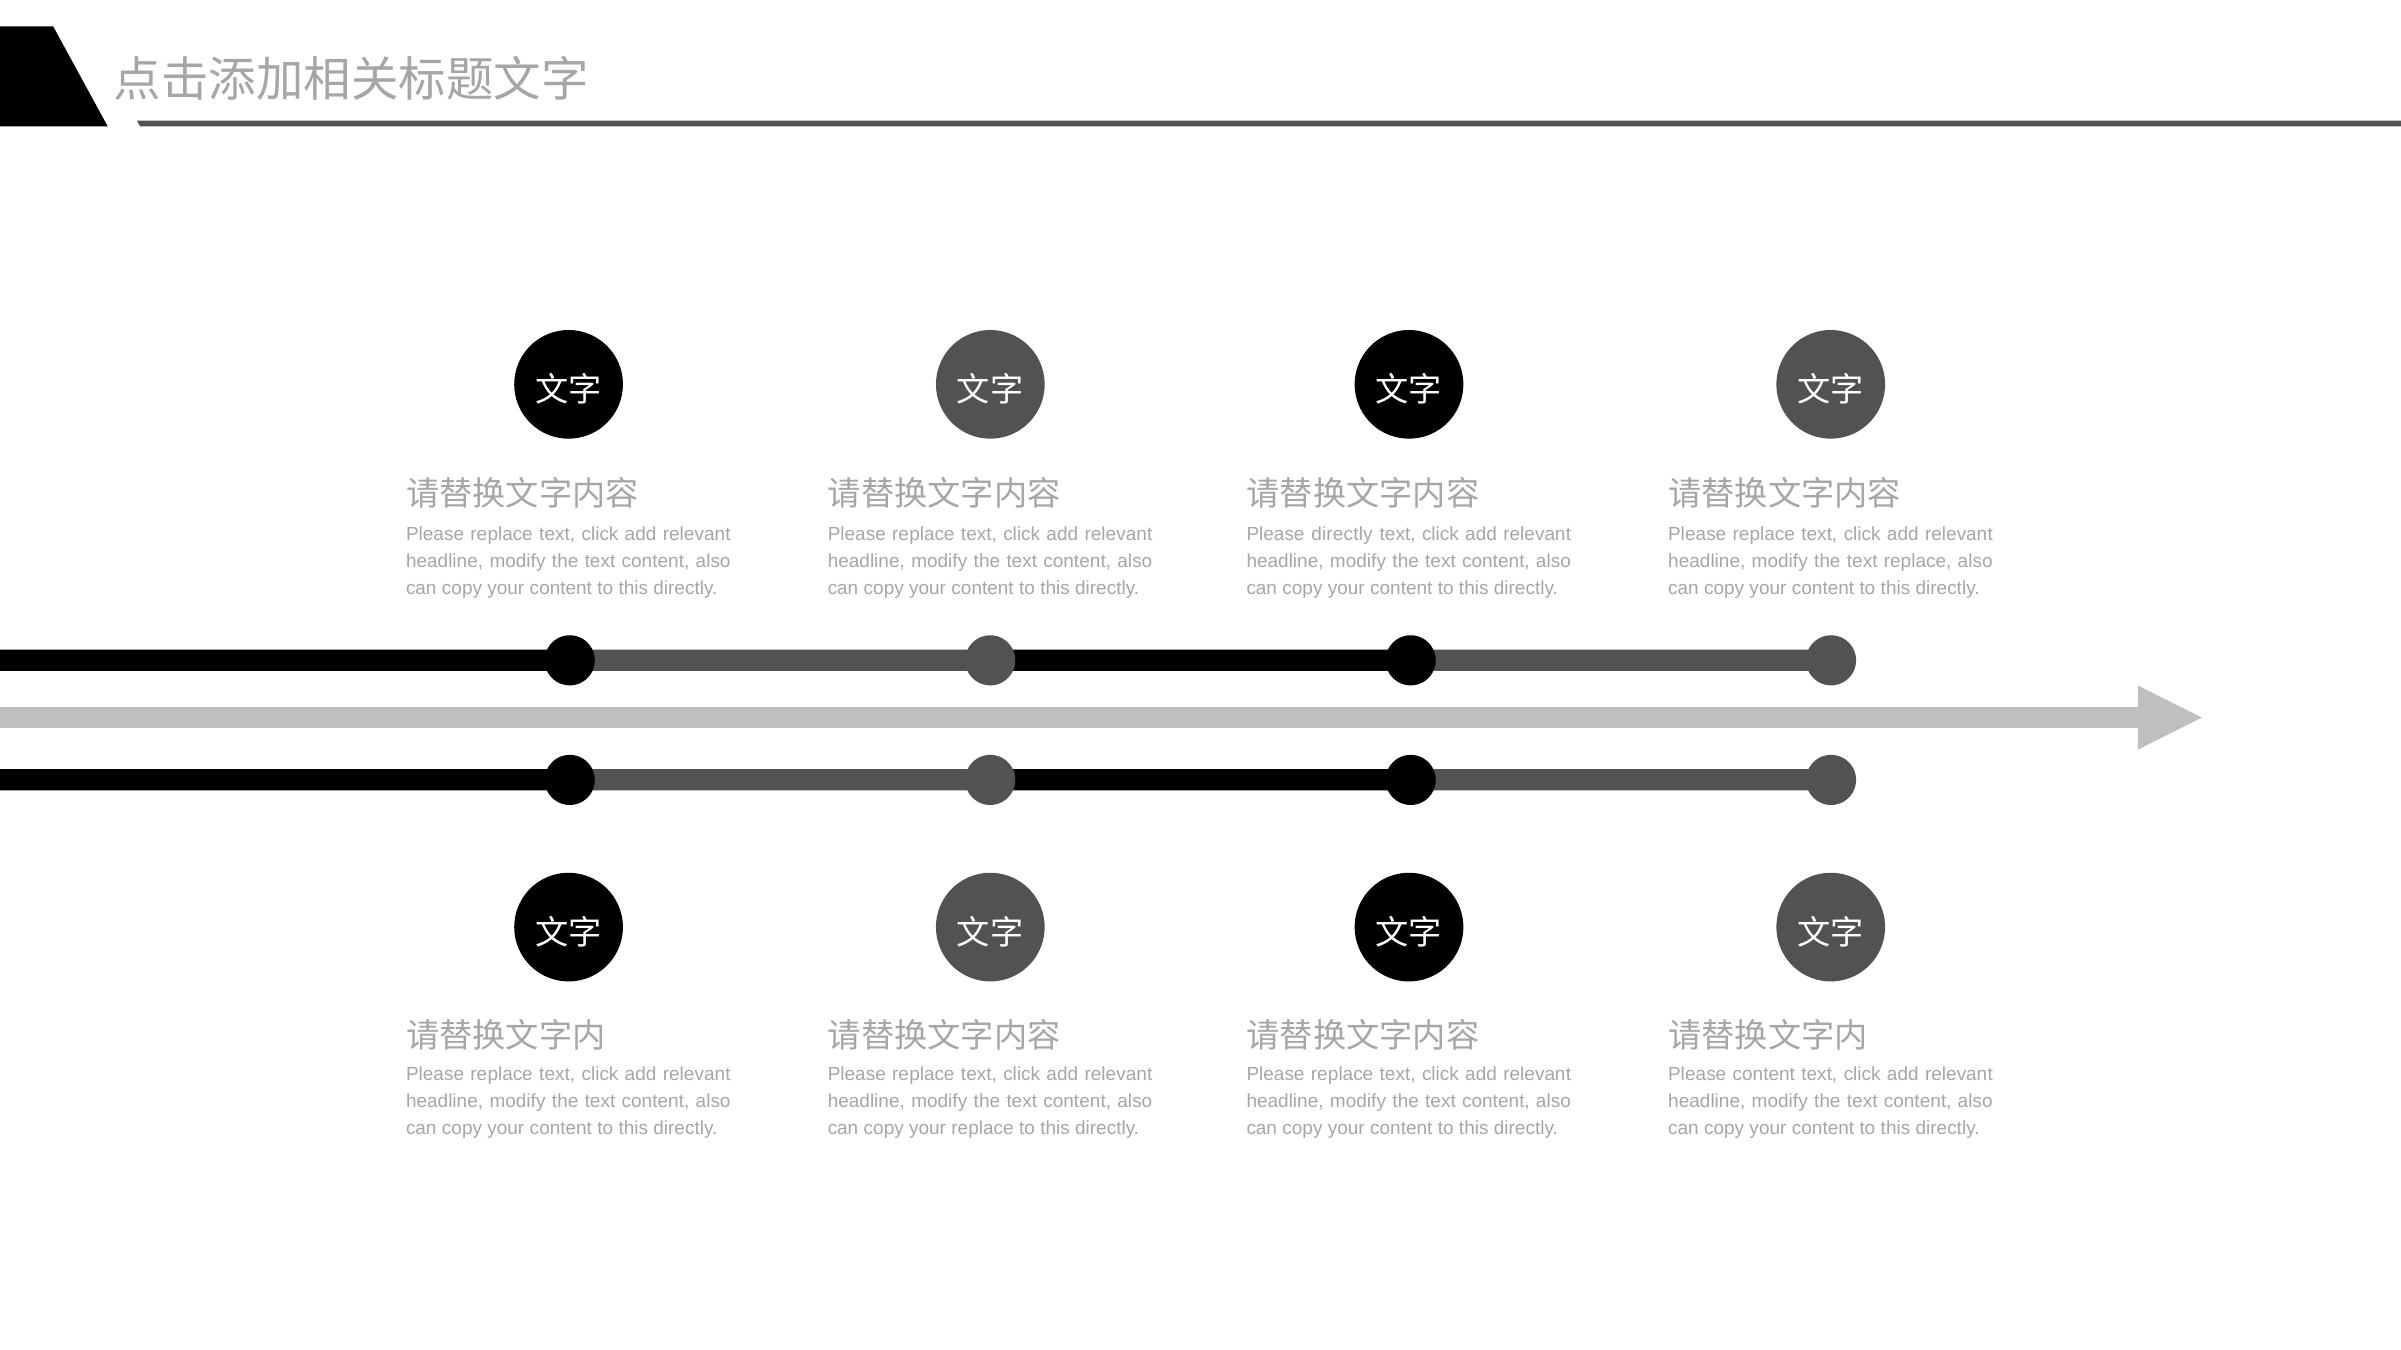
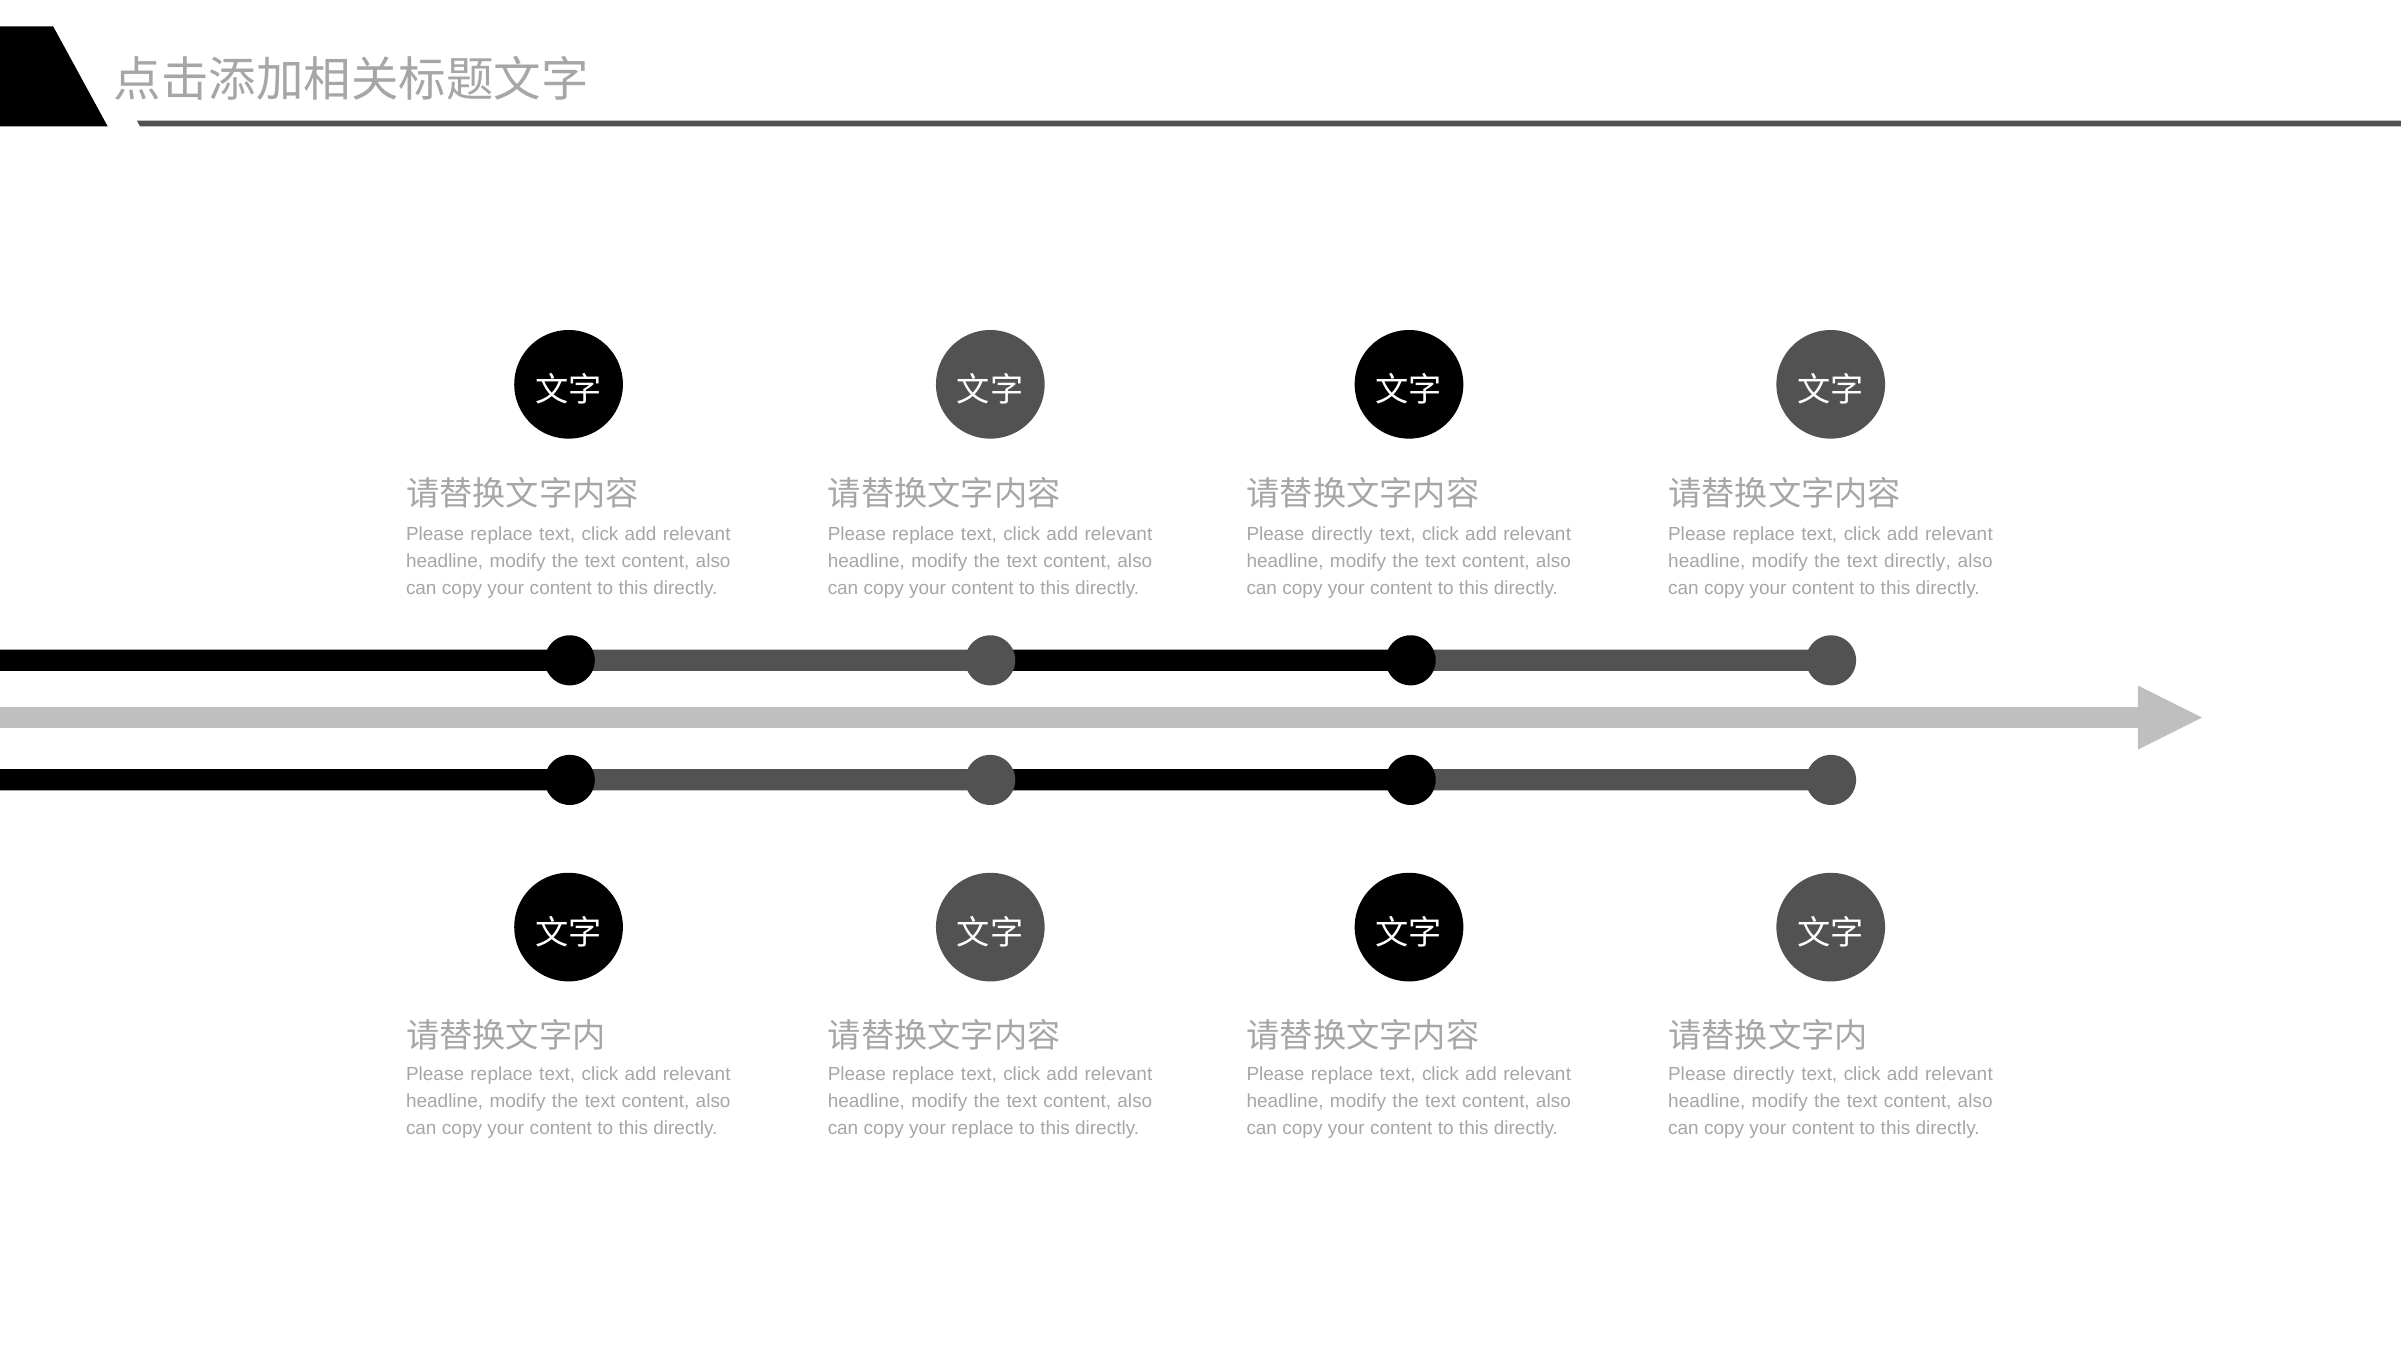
text replace: replace -> directly (1918, 562)
content: content -> directly (1764, 1075)
